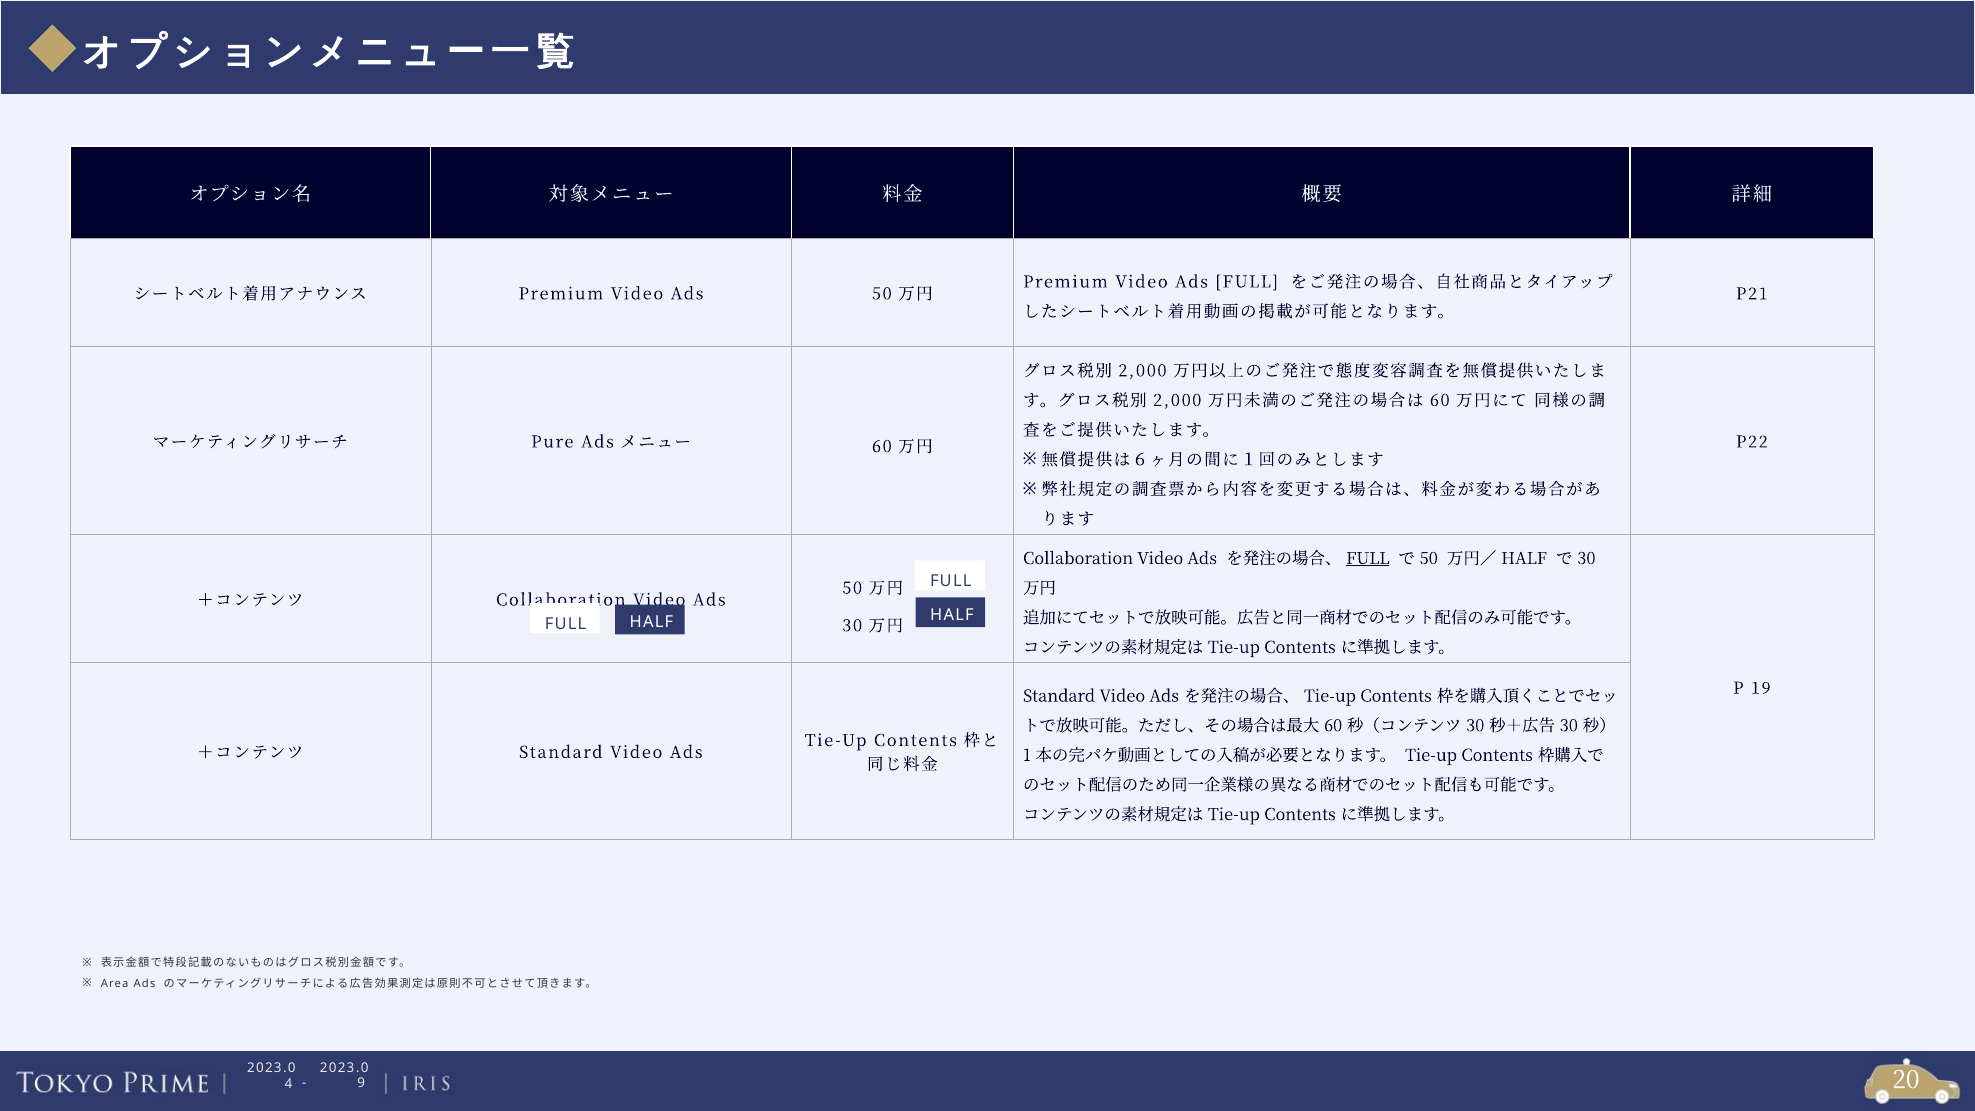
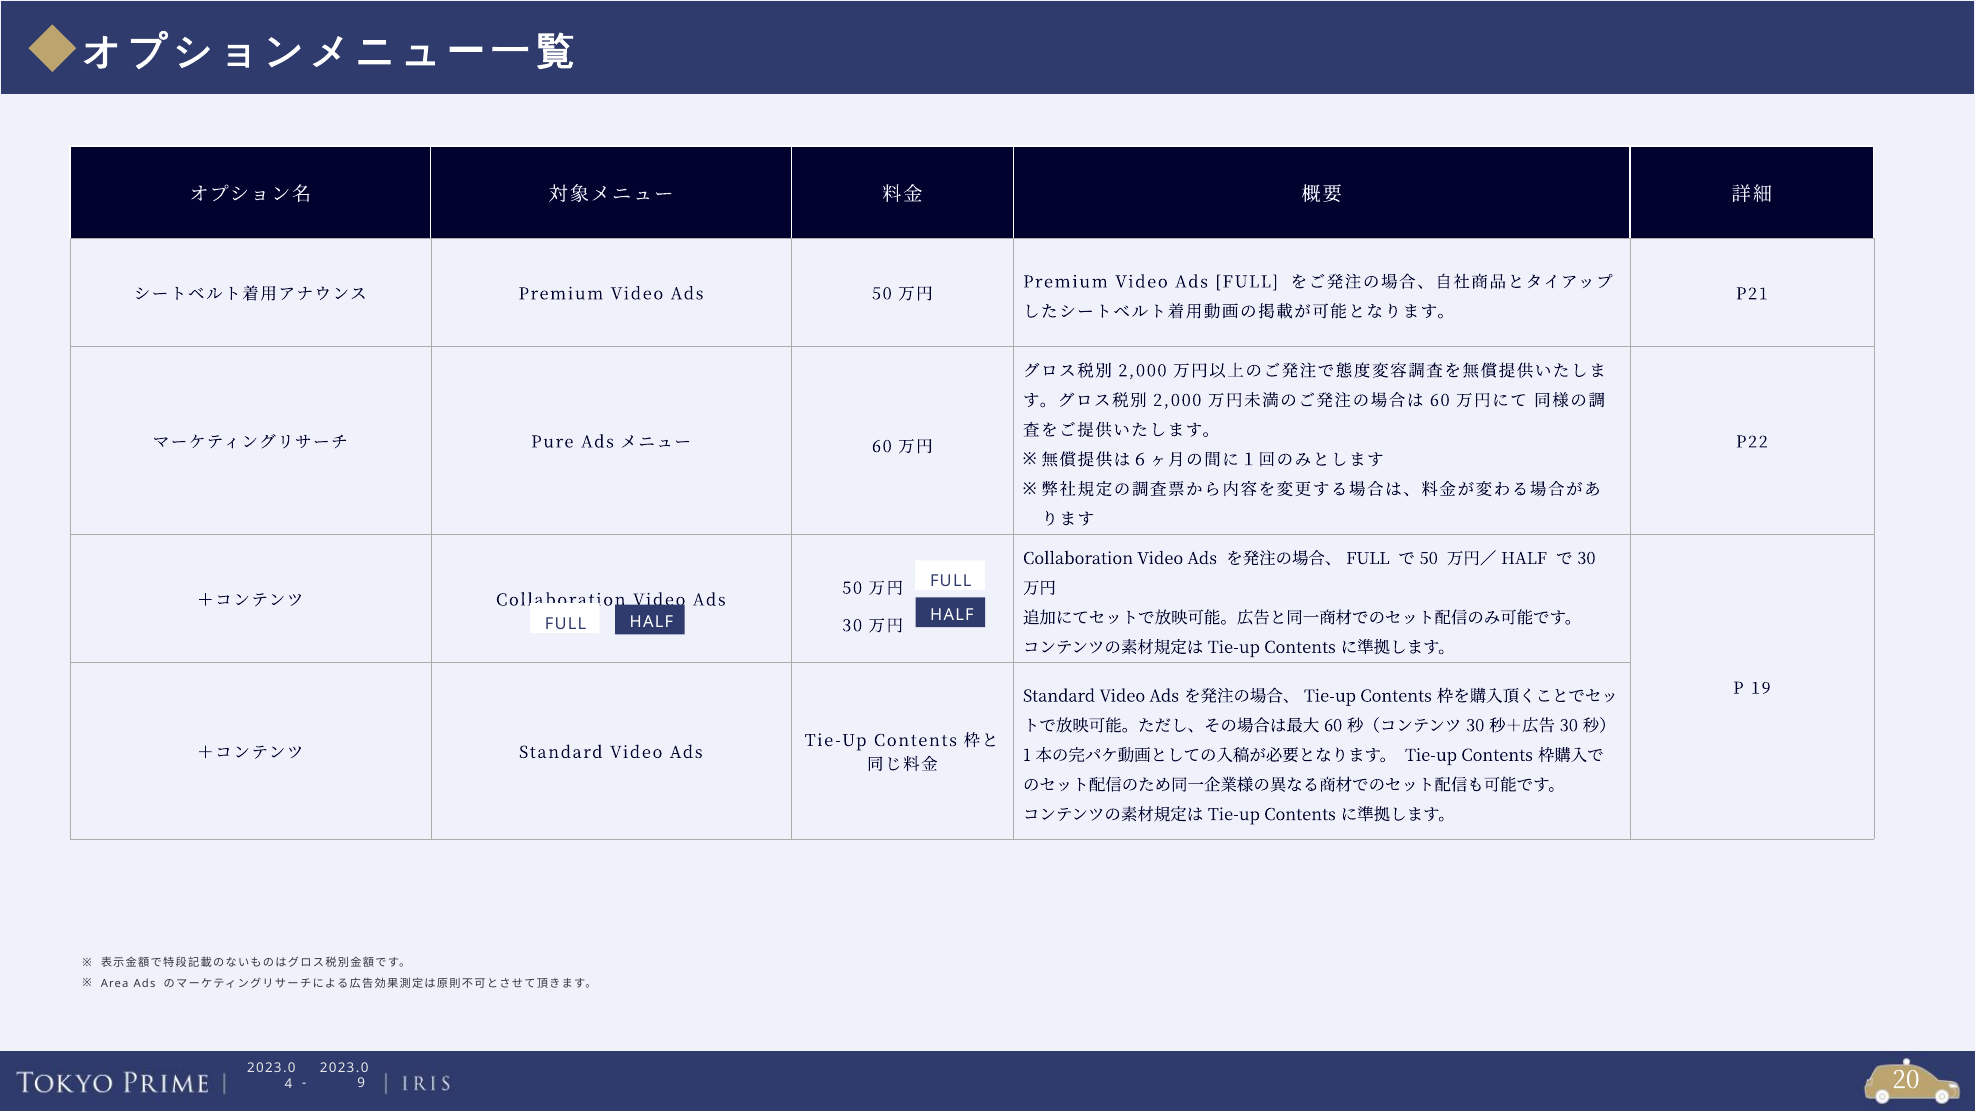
FULL underline: present -> none (1368, 559)
